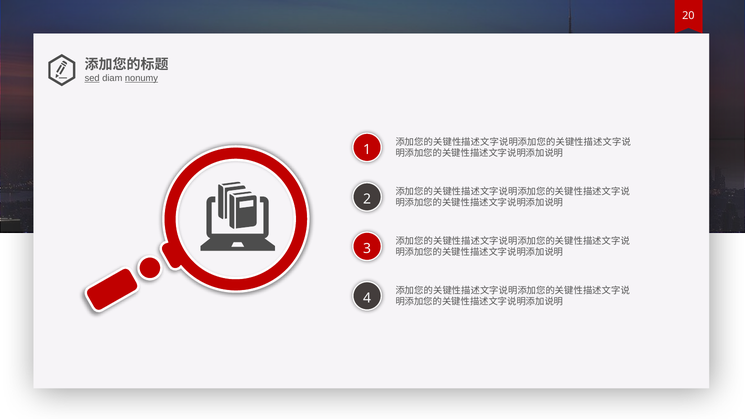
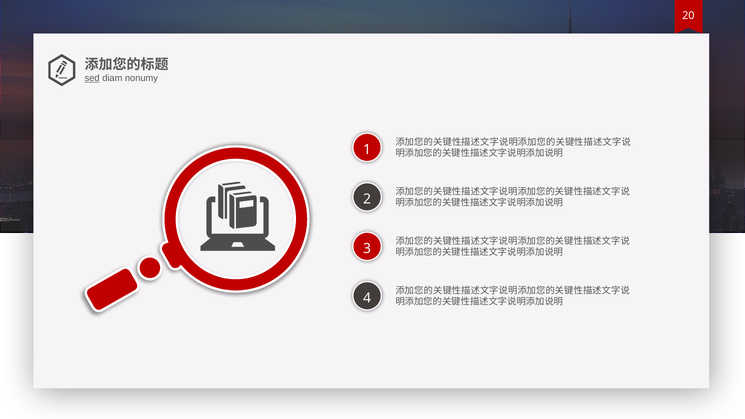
nonumy underline: present -> none (141, 78)
